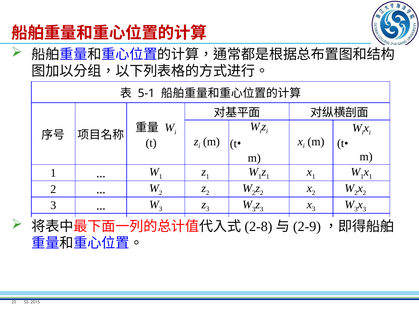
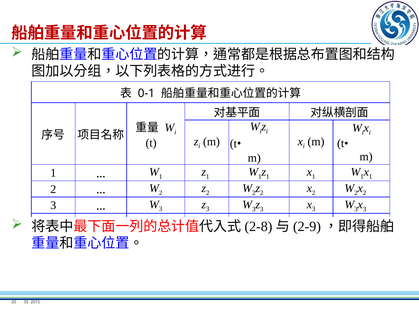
5-1: 5-1 -> 0-1 (146, 93)
